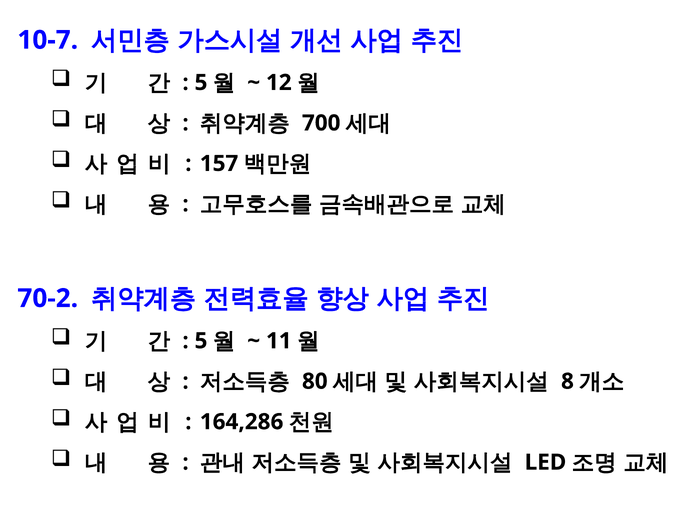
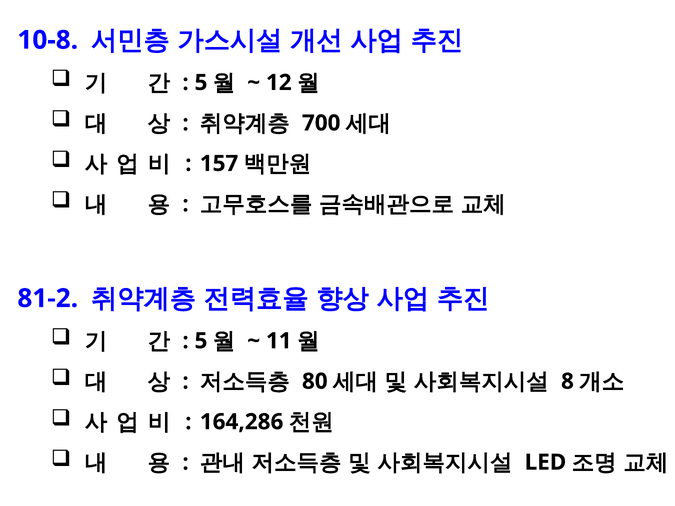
10-7: 10-7 -> 10-8 (48, 40)
70-2: 70-2 -> 81-2 (48, 299)
